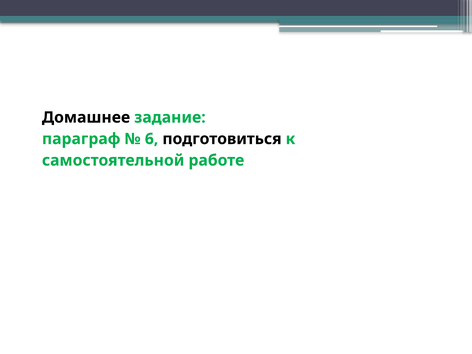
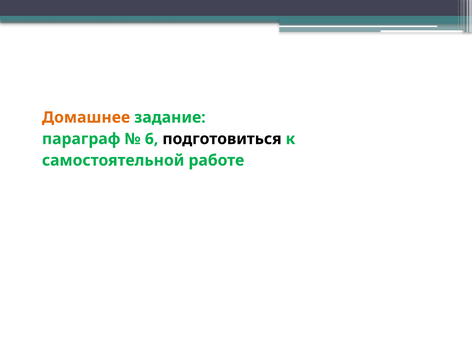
Домашнее colour: black -> orange (86, 117)
